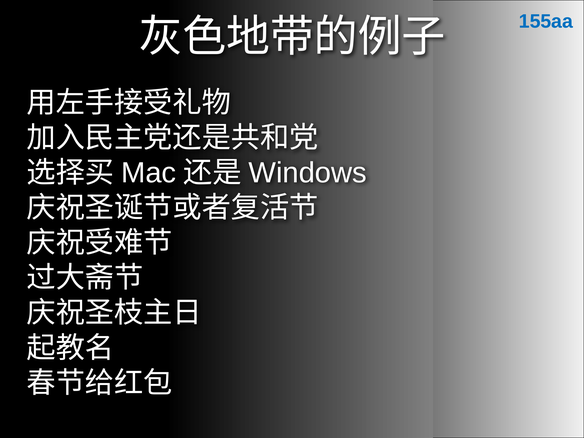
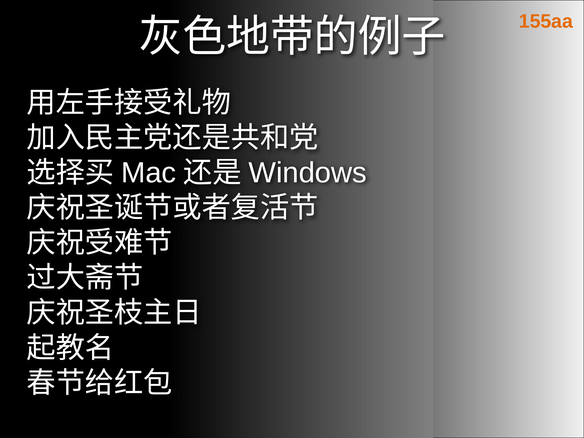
155aa colour: blue -> orange (546, 22)
